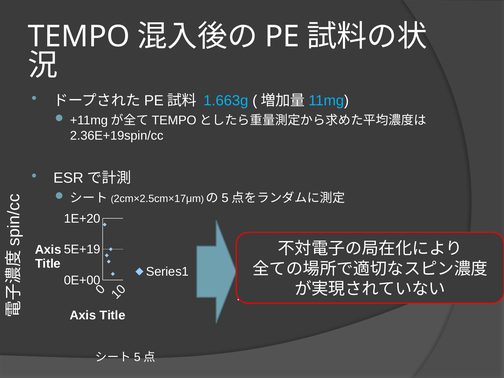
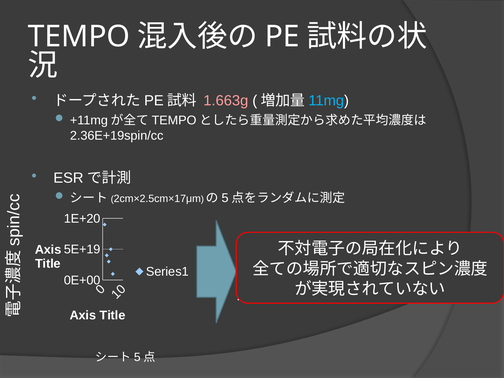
1.663g colour: light blue -> pink (226, 101)
